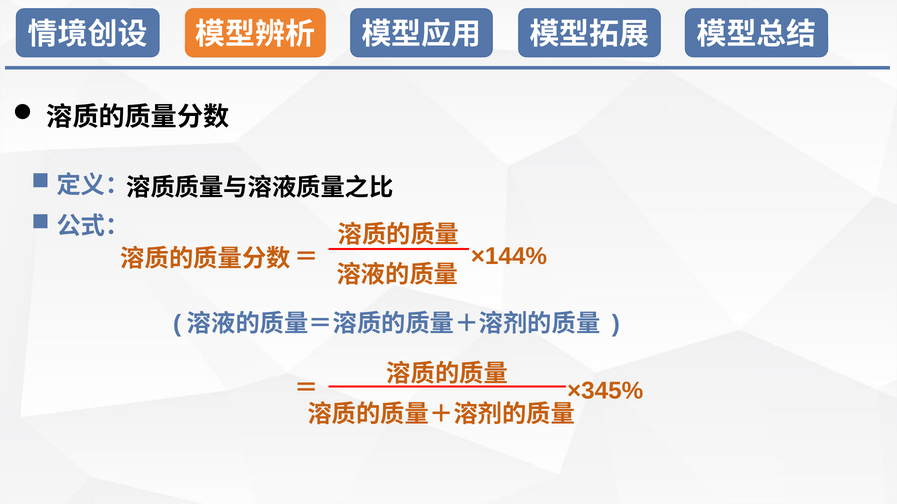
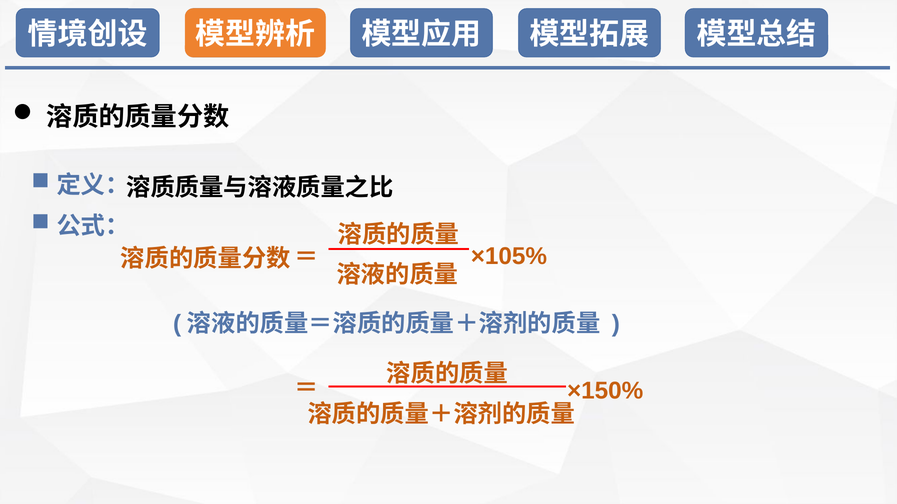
×144%: ×144% -> ×105% (509, 256)
×345%: ×345% -> ×150% (605, 391)
